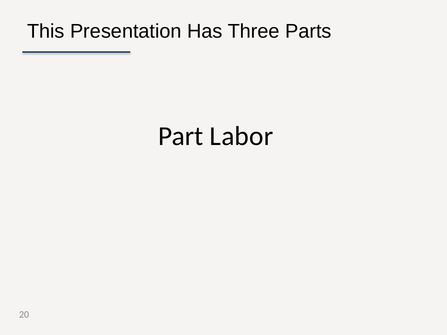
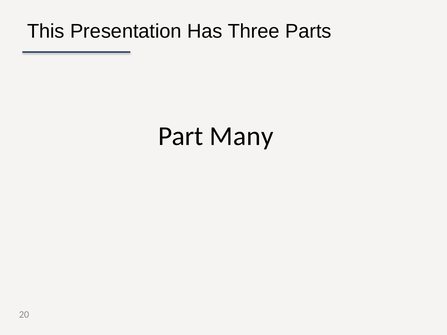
Labor: Labor -> Many (242, 136)
